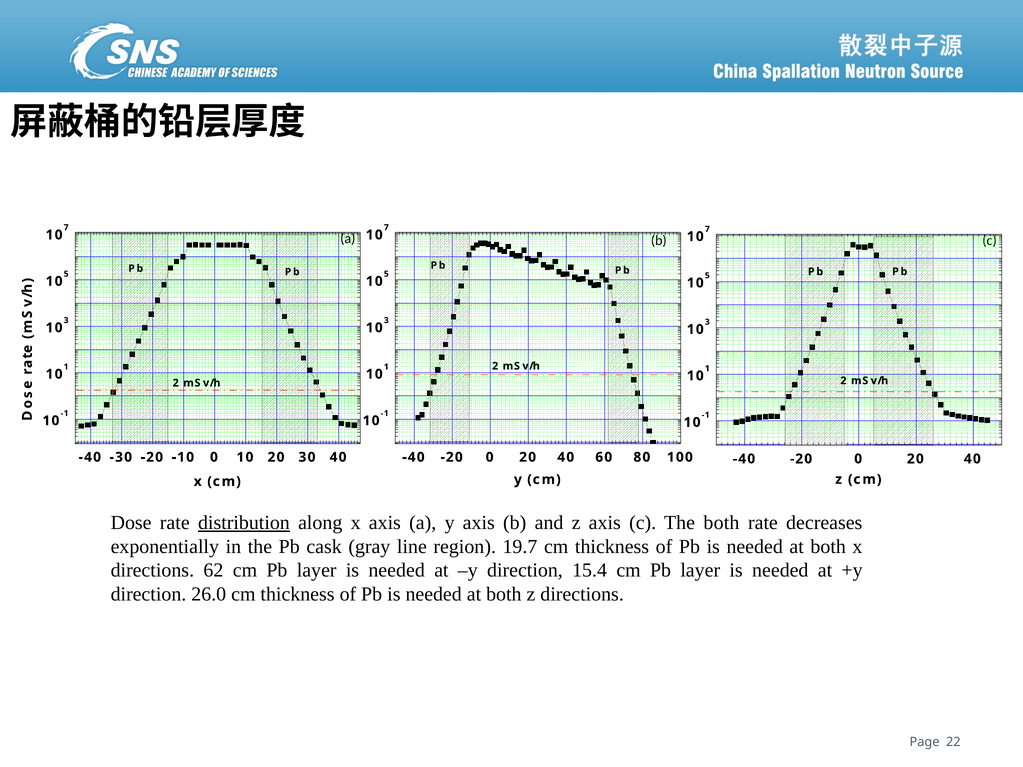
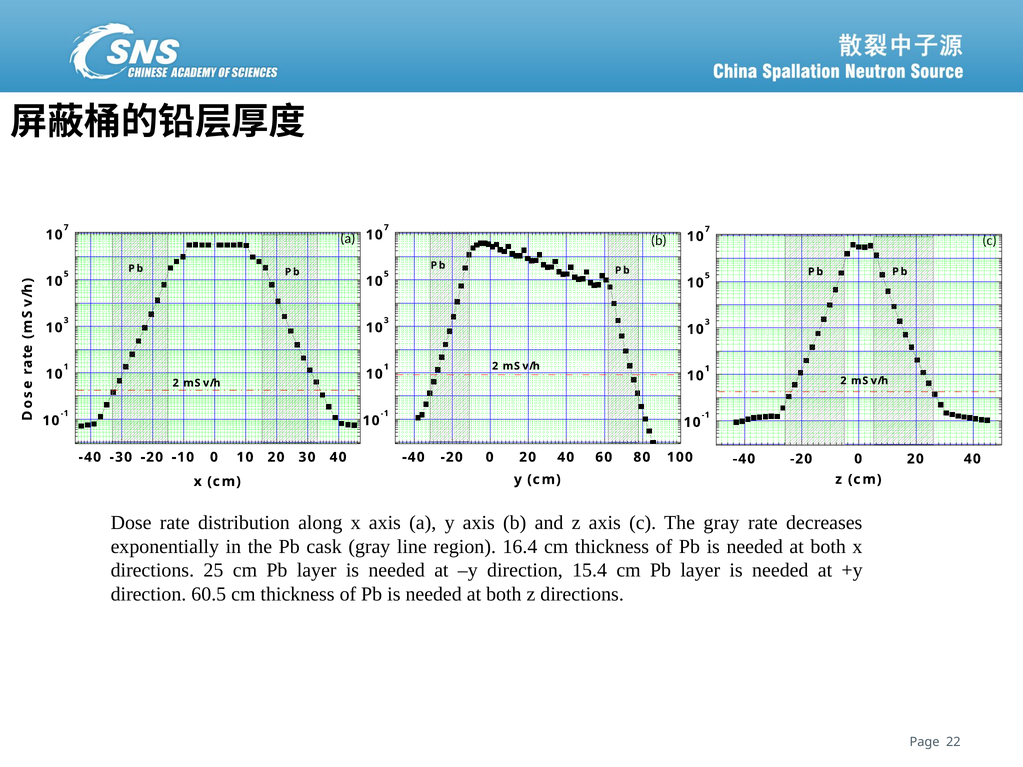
distribution underline: present -> none (244, 523)
The both: both -> gray (721, 523)
19.7: 19.7 -> 16.4 (520, 547)
62: 62 -> 25 (213, 571)
26.0: 26.0 -> 60.5 (209, 594)
